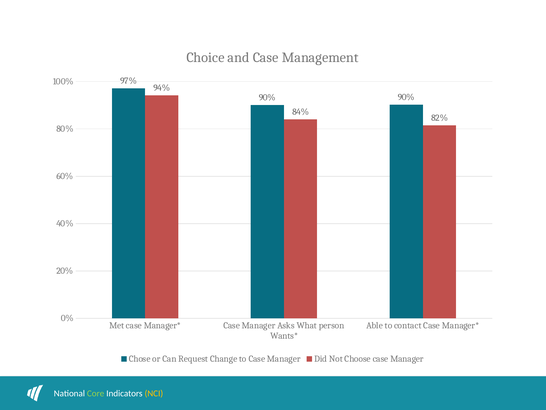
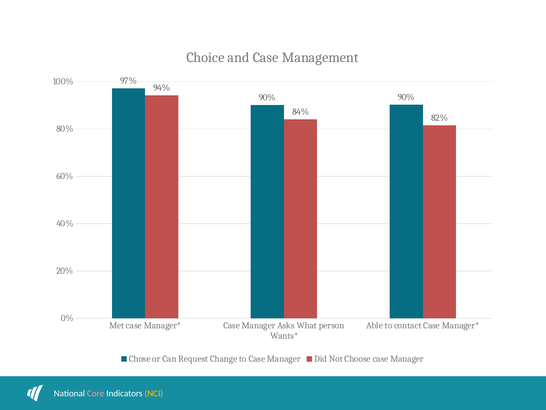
Core colour: light green -> pink (96, 393)
